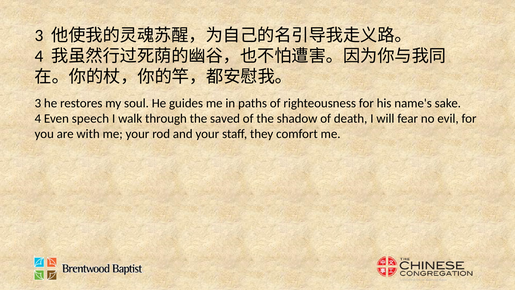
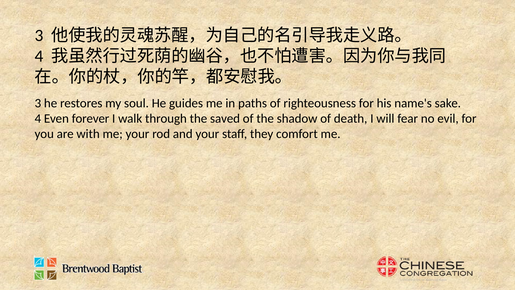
speech: speech -> forever (91, 118)
